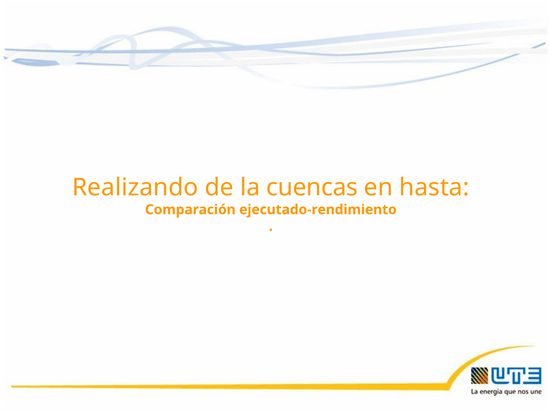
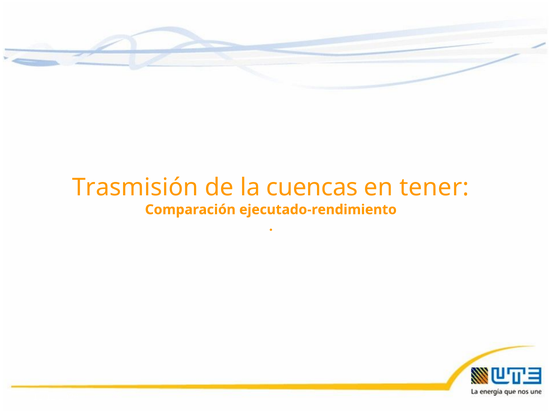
Realizando: Realizando -> Trasmisión (135, 188)
hasta: hasta -> tener (434, 188)
